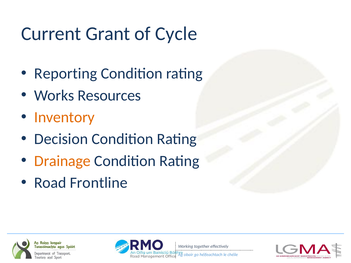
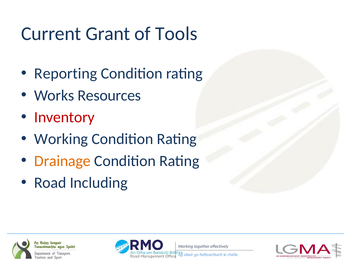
Cycle: Cycle -> Tools (176, 34)
Inventory colour: orange -> red (64, 117)
Decision: Decision -> Working (61, 139)
Frontline: Frontline -> Including (99, 183)
